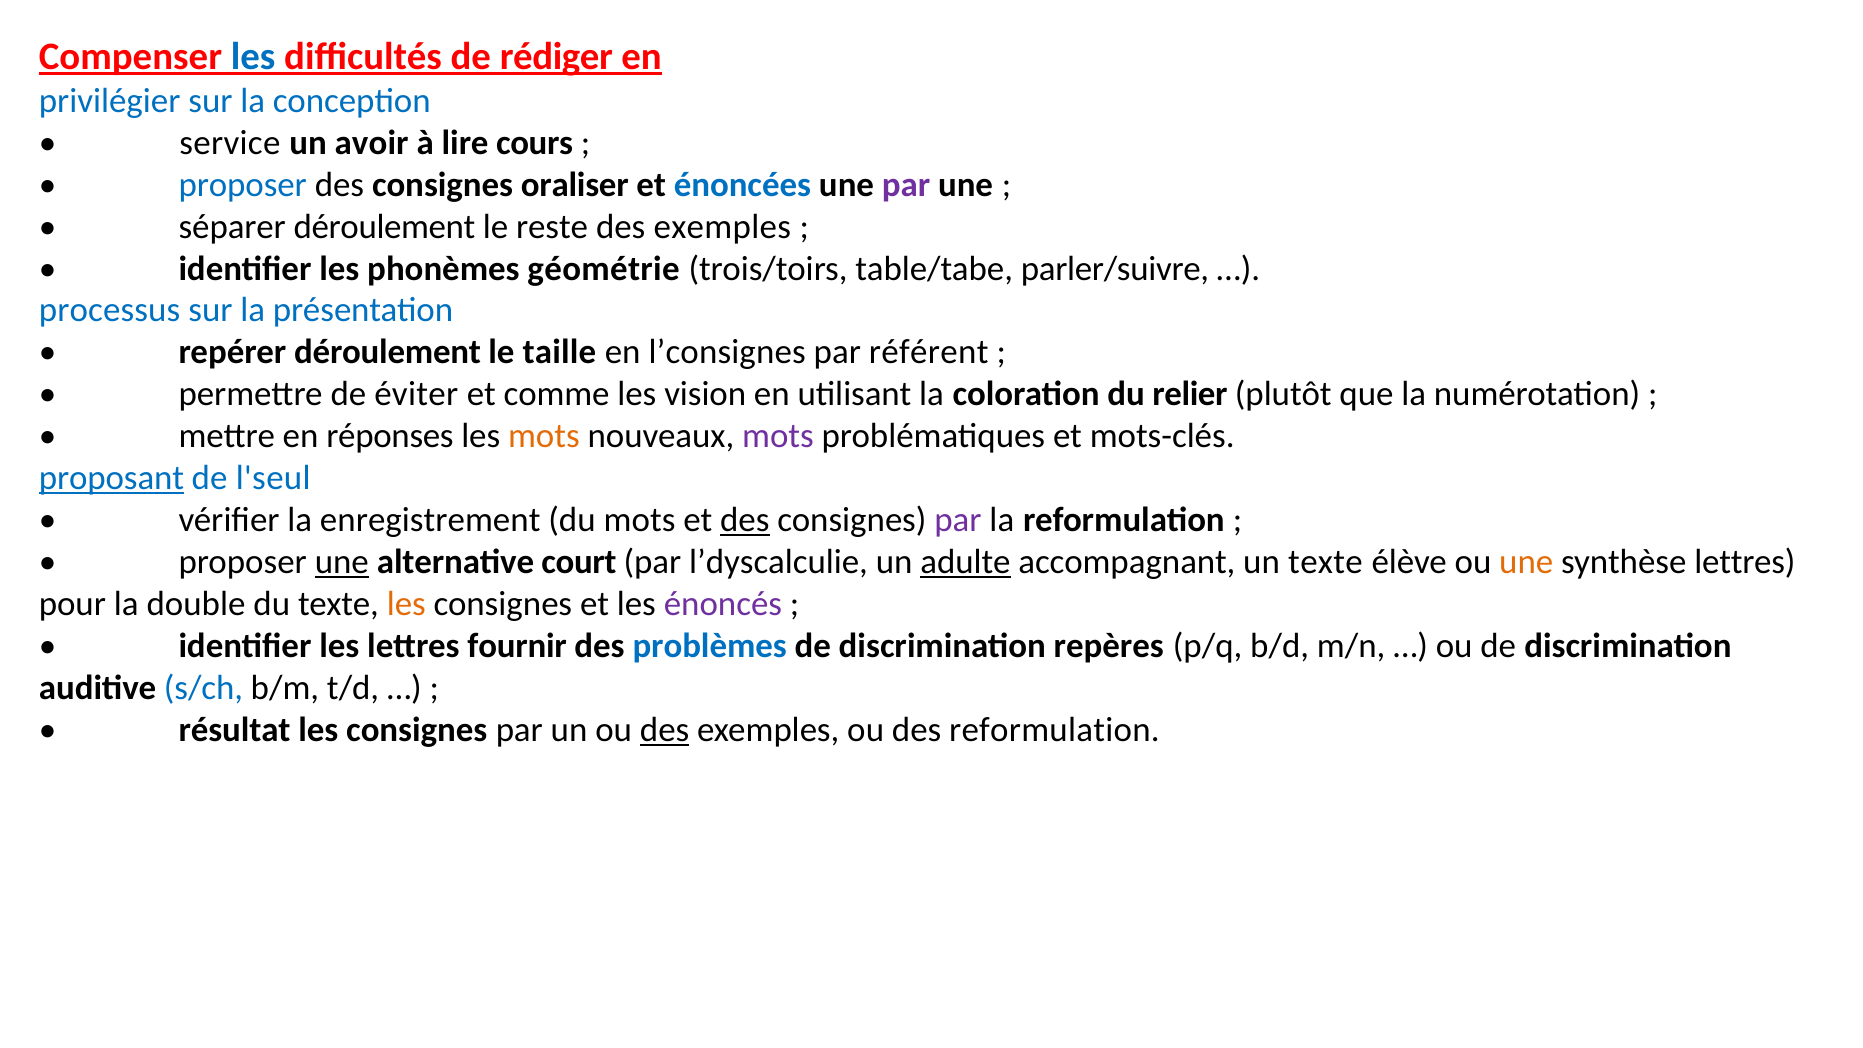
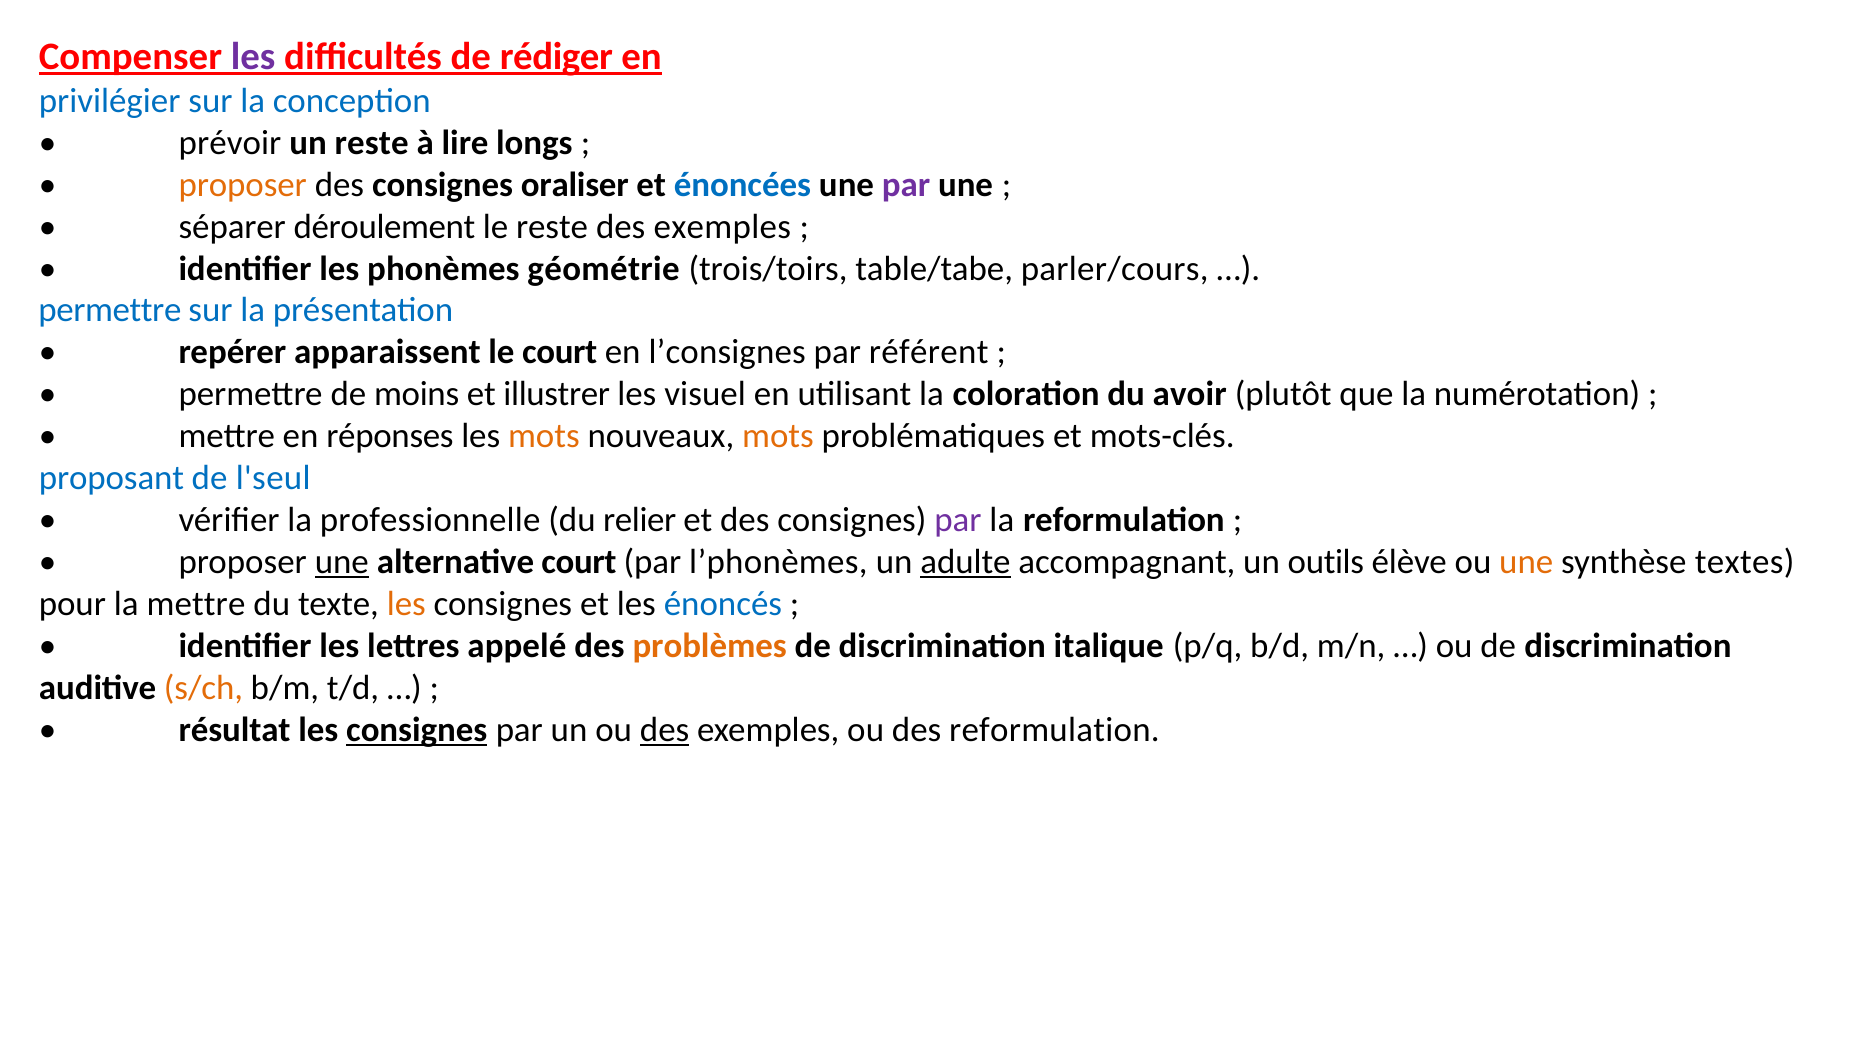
les colour: blue -> purple (253, 57)
service: service -> prévoir (230, 143)
un avoir: avoir -> reste (372, 143)
cours: cours -> longs (534, 143)
proposer colour: blue -> orange (243, 185)
parler/suivre: parler/suivre -> parler/cours (1115, 268)
processus: processus -> permettre (110, 310)
repérer déroulement: déroulement -> apparaissent (387, 352)
le taille: taille -> court (560, 352)
éviter: éviter -> moins (417, 394)
comme: comme -> illustrer (557, 394)
vision: vision -> visuel (705, 394)
relier: relier -> avoir (1190, 394)
mots colour: purple -> orange (778, 436)
proposant underline: present -> none (111, 478)
enregistrement: enregistrement -> professionnelle (430, 520)
du mots: mots -> relier (640, 520)
des underline: present -> none (745, 520)
l’dyscalculie: l’dyscalculie -> l’phonèmes (778, 562)
un texte: texte -> outils (1326, 562)
synthèse lettres: lettres -> textes (1745, 562)
la double: double -> mettre (196, 604)
énoncés colour: purple -> blue (723, 604)
fournir: fournir -> appelé (517, 646)
problèmes colour: blue -> orange (710, 646)
repères: repères -> italique (1109, 646)
s/ch colour: blue -> orange (203, 688)
consignes underline: none -> present (417, 730)
